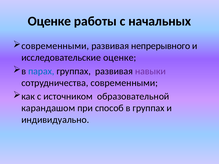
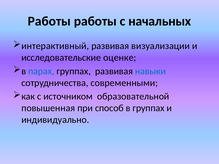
Оценке: Оценке -> Работы (49, 21)
современными: современными -> интерактивный (55, 46)
непрерывного: непрерывного -> визуализации (161, 46)
навыки colour: purple -> blue (150, 71)
карандашом: карандашом -> повышенная (48, 108)
